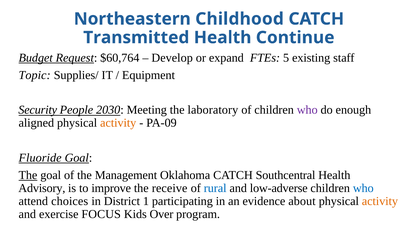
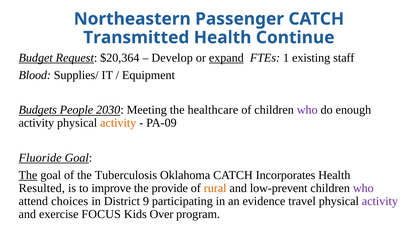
Childhood: Childhood -> Passenger (240, 19)
$60,764: $60,764 -> $20,364 (120, 58)
expand underline: none -> present (226, 58)
5: 5 -> 1 (286, 58)
Topic: Topic -> Blood (35, 75)
Security: Security -> Budgets (38, 110)
laboratory: laboratory -> healthcare (213, 110)
aligned: aligned -> activity (36, 123)
Management: Management -> Tuberculosis (126, 175)
Southcentral: Southcentral -> Incorporates (286, 175)
Advisory: Advisory -> Resulted (42, 188)
receive: receive -> provide (170, 188)
rural colour: blue -> orange (215, 188)
low-adverse: low-adverse -> low-prevent (279, 188)
who colour: blue -> purple (363, 188)
1: 1 -> 9 (146, 201)
about: about -> travel (302, 201)
activity colour: orange -> purple (380, 201)
